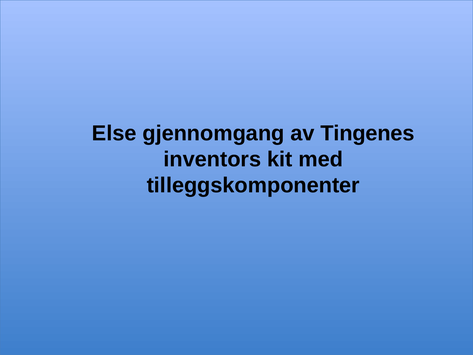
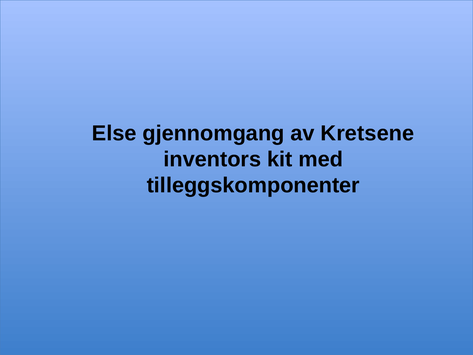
Tingenes: Tingenes -> Kretsene (367, 133)
